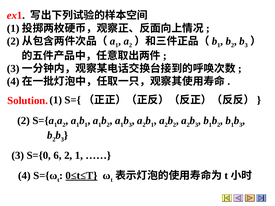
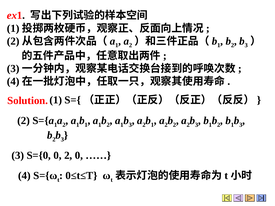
S={0 6: 6 -> 0 (58, 156)
2 1: 1 -> 0 (79, 156)
0≤t≤T underline: present -> none (82, 176)
